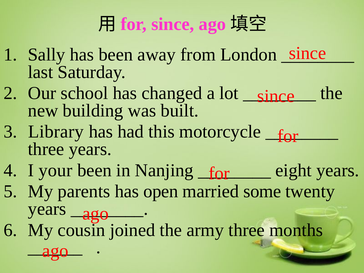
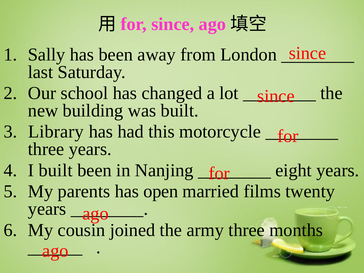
I your: your -> built (56, 170)
some: some -> films (262, 191)
